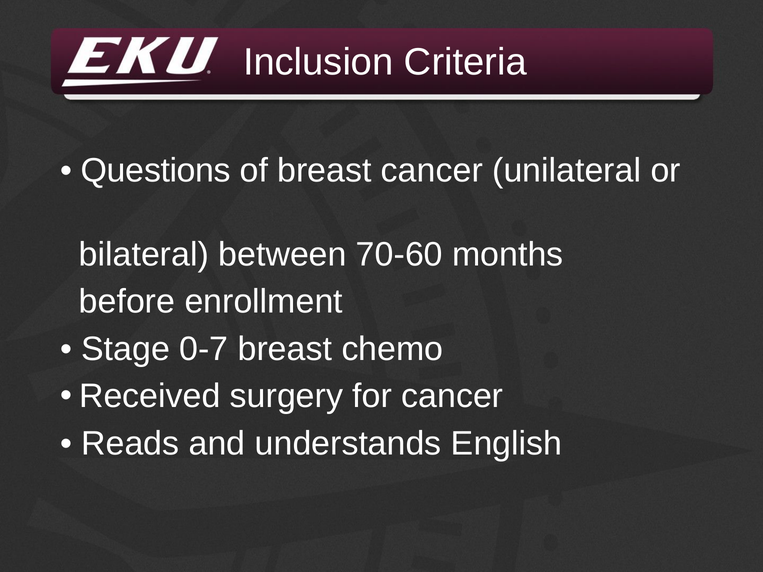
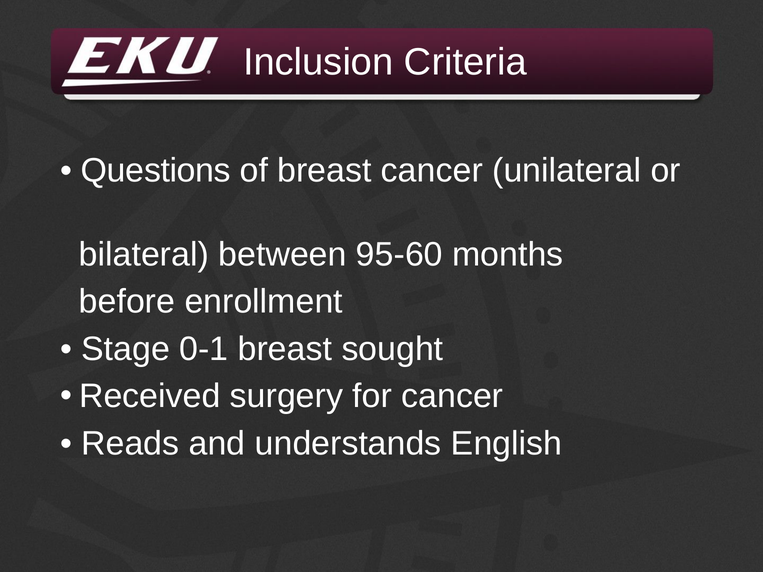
70-60: 70-60 -> 95-60 (399, 255)
0-7: 0-7 -> 0-1 (204, 349)
chemo: chemo -> sought (392, 349)
